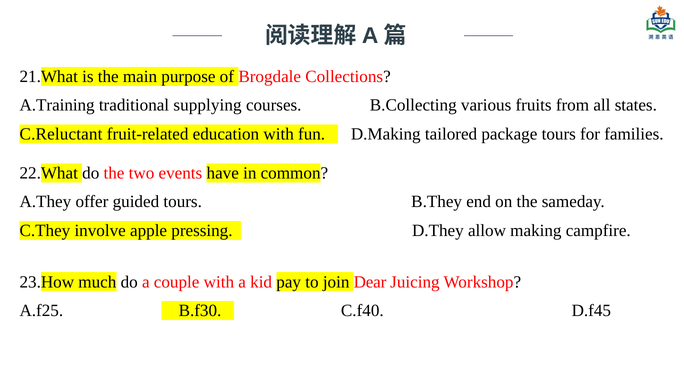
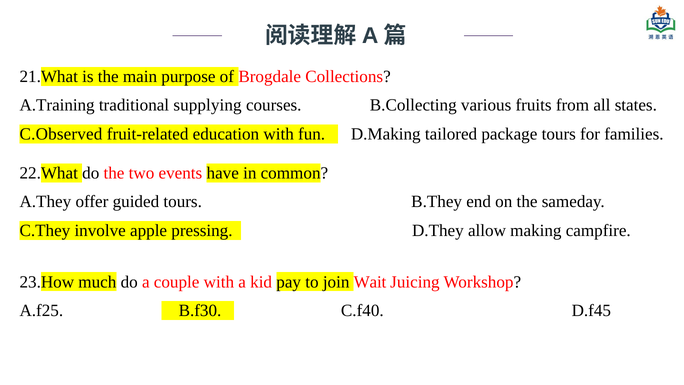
C.Reluctant: C.Reluctant -> C.Observed (61, 134)
Dear: Dear -> Wait (370, 282)
